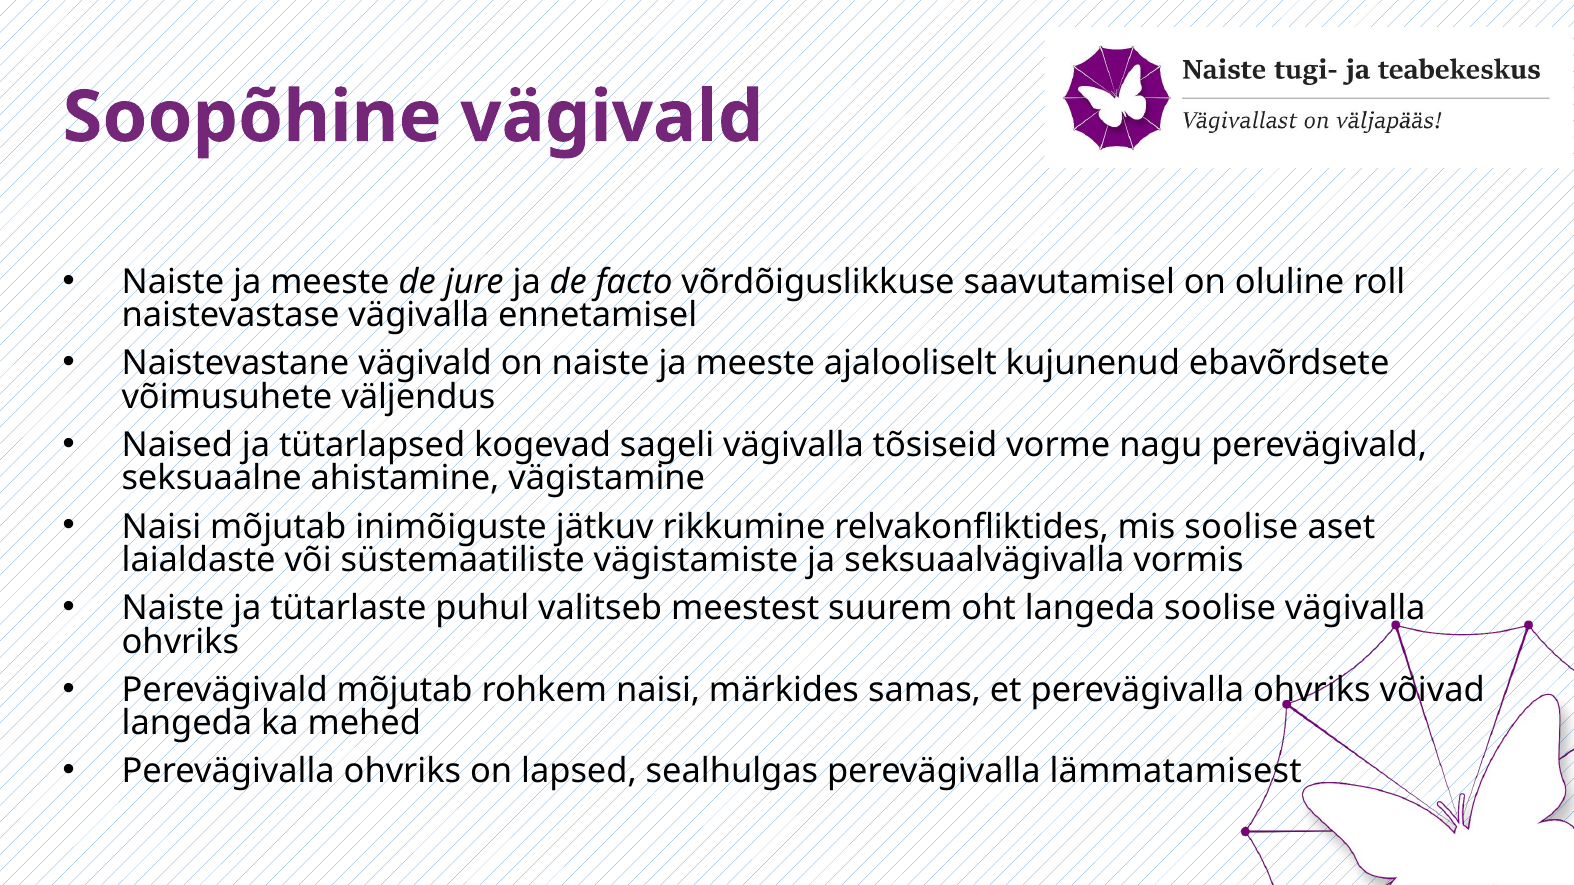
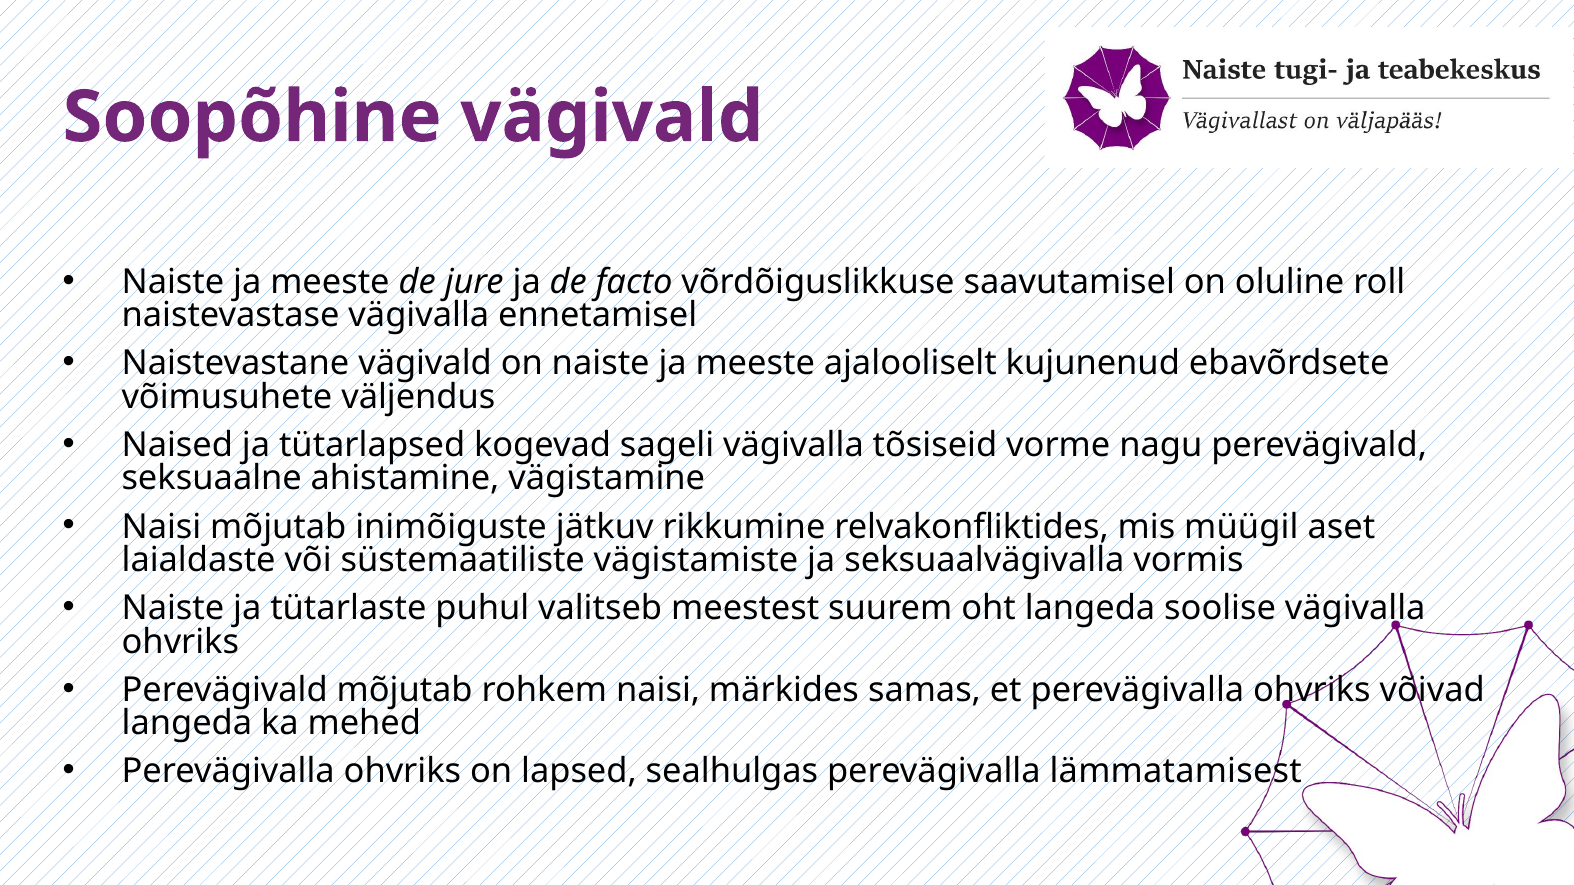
mis soolise: soolise -> müügil (1241, 527)
